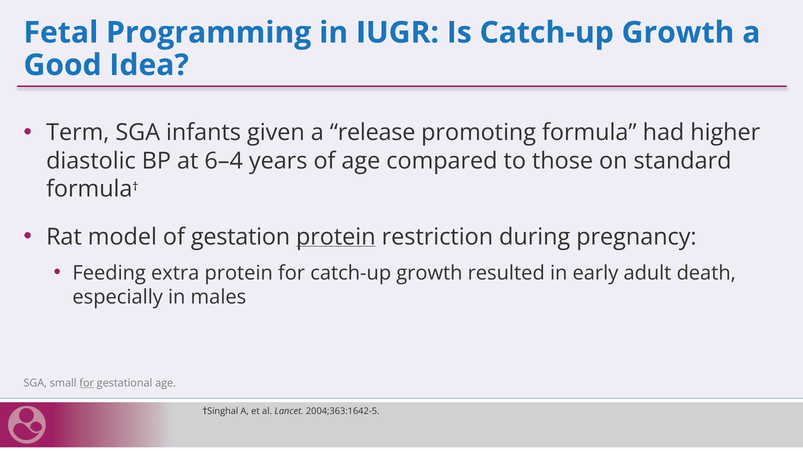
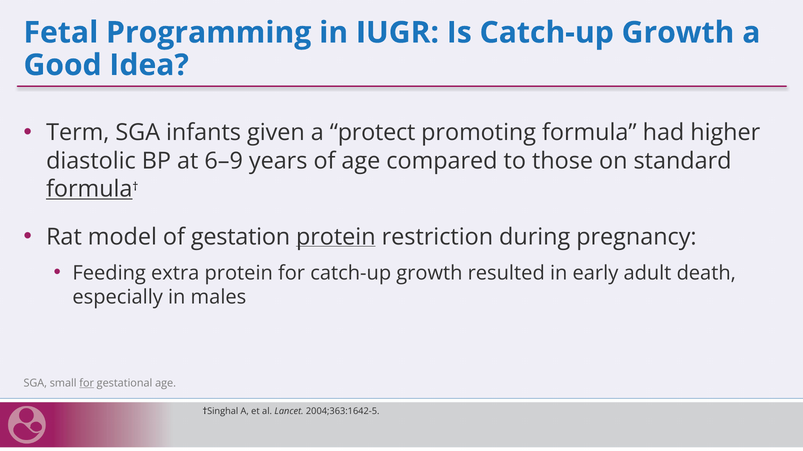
release: release -> protect (373, 133)
6–4: 6–4 -> 6–9 (224, 161)
formula underline: none -> present (89, 189)
